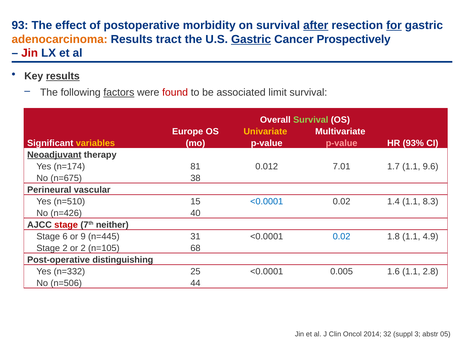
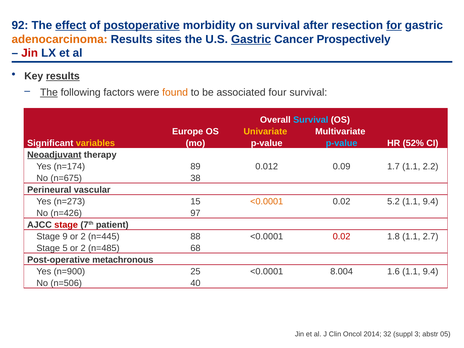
93: 93 -> 92 (20, 25)
effect underline: none -> present (71, 25)
postoperative underline: none -> present (142, 25)
after underline: present -> none (316, 25)
tract: tract -> sites (169, 39)
The underline: none -> present (49, 92)
factors underline: present -> none (119, 92)
found colour: red -> orange (175, 92)
limit: limit -> four (278, 92)
Survival colour: light green -> light blue (311, 120)
p-value colour: pink -> light blue (342, 143)
93%: 93% -> 52% (413, 143)
81: 81 -> 89 (195, 166)
7.01: 7.01 -> 0.09 (342, 166)
9.6: 9.6 -> 2.2 (431, 166)
n=510: n=510 -> n=273 (69, 201)
<0.0001 colour: blue -> orange (267, 201)
1.4: 1.4 -> 5.2 (393, 201)
8.3: 8.3 -> 9.4 (431, 201)
40: 40 -> 97 (195, 213)
neither: neither -> patient (112, 225)
6: 6 -> 9 (65, 236)
9: 9 -> 2 (83, 236)
31: 31 -> 88 (195, 236)
0.02 colour: blue -> red (342, 236)
4.9: 4.9 -> 2.7 (431, 236)
Stage 2: 2 -> 5 (65, 248)
n=105: n=105 -> n=485 (104, 248)
distinguishing: distinguishing -> metachronous (123, 260)
n=332: n=332 -> n=900 (69, 271)
0.005: 0.005 -> 8.004 (342, 271)
1.6 1.1 2.8: 2.8 -> 9.4 (431, 271)
44: 44 -> 40 (195, 283)
